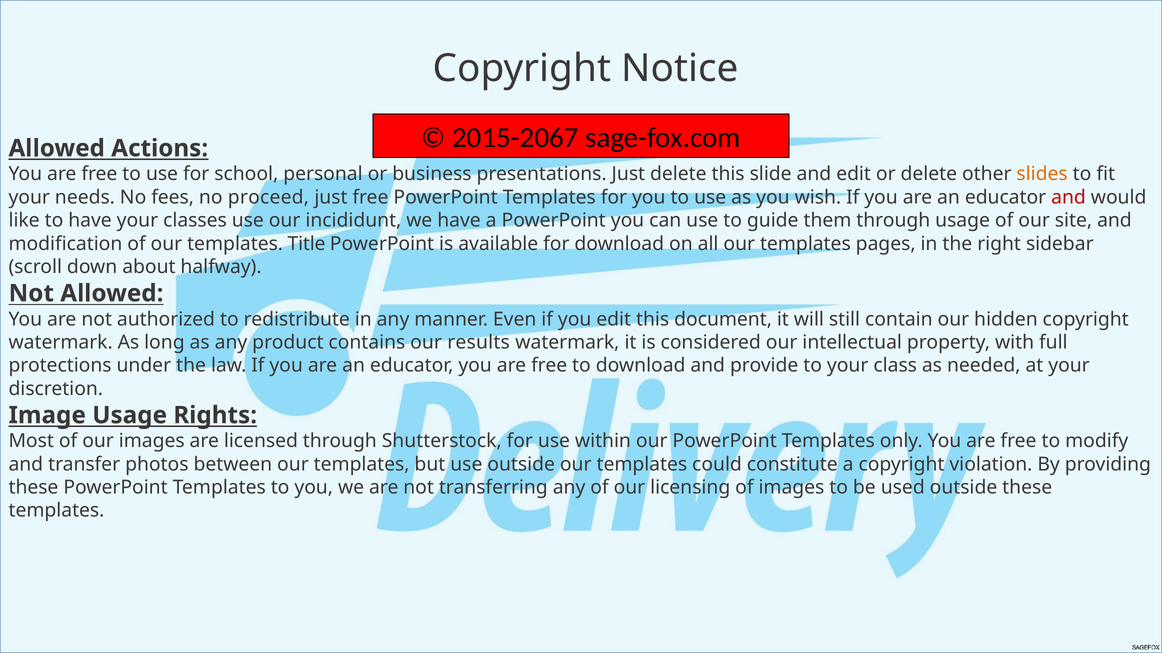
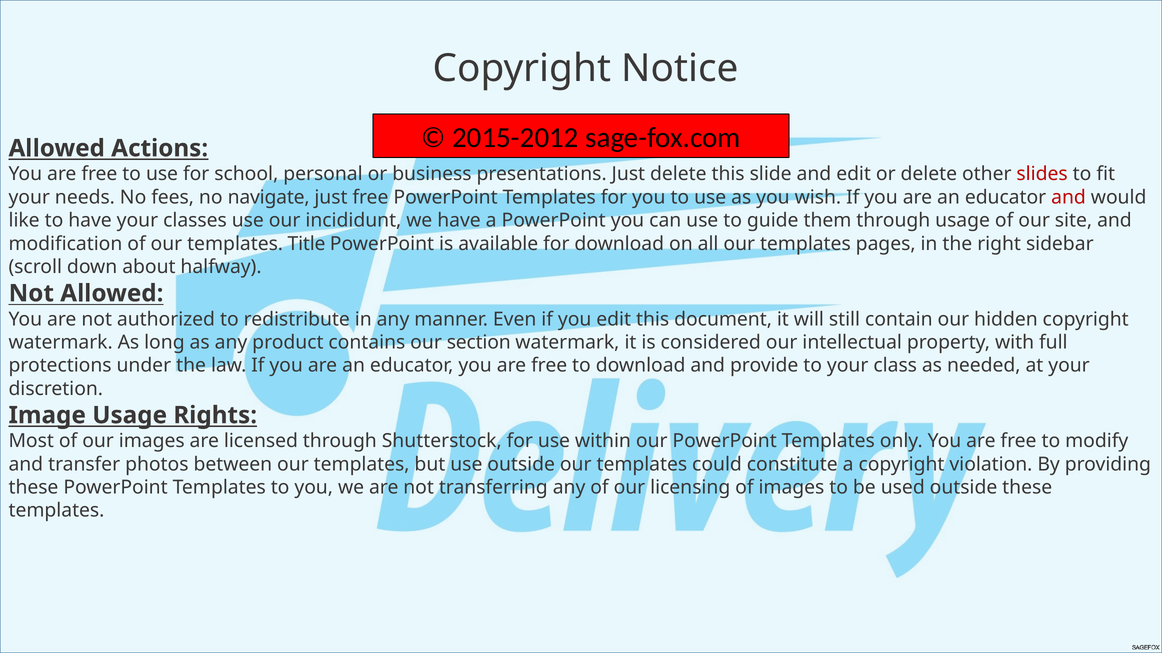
2015-2067: 2015-2067 -> 2015-2012 (515, 138)
slides colour: orange -> red (1042, 174)
proceed: proceed -> navigate (269, 197)
results: results -> section (479, 343)
